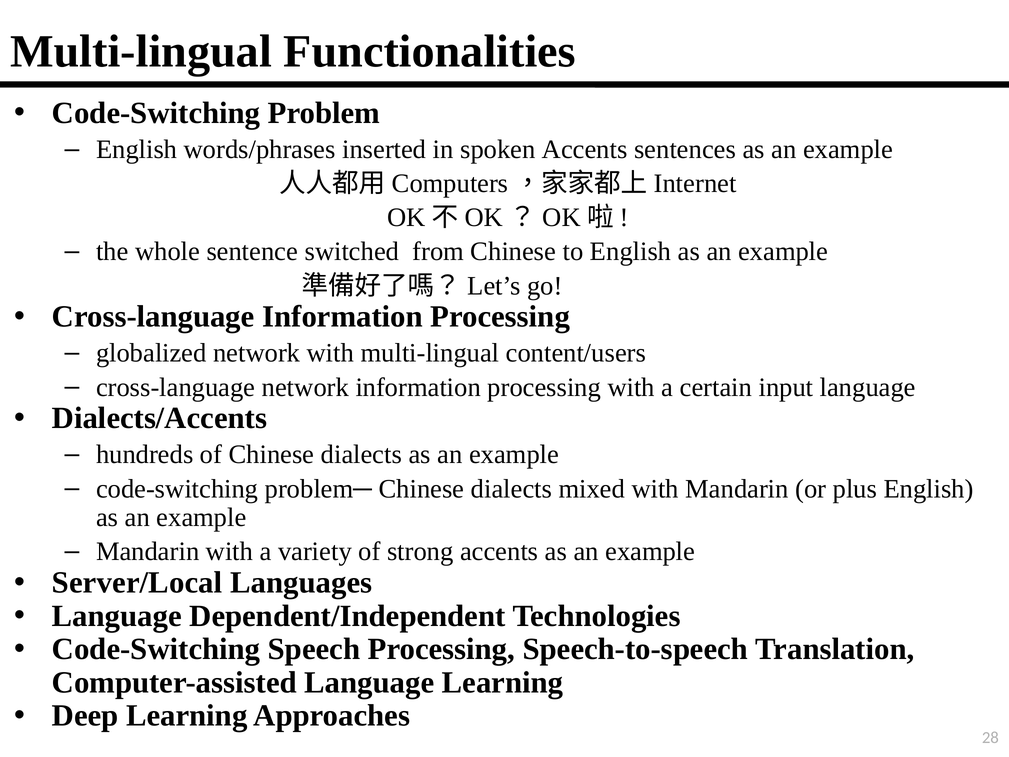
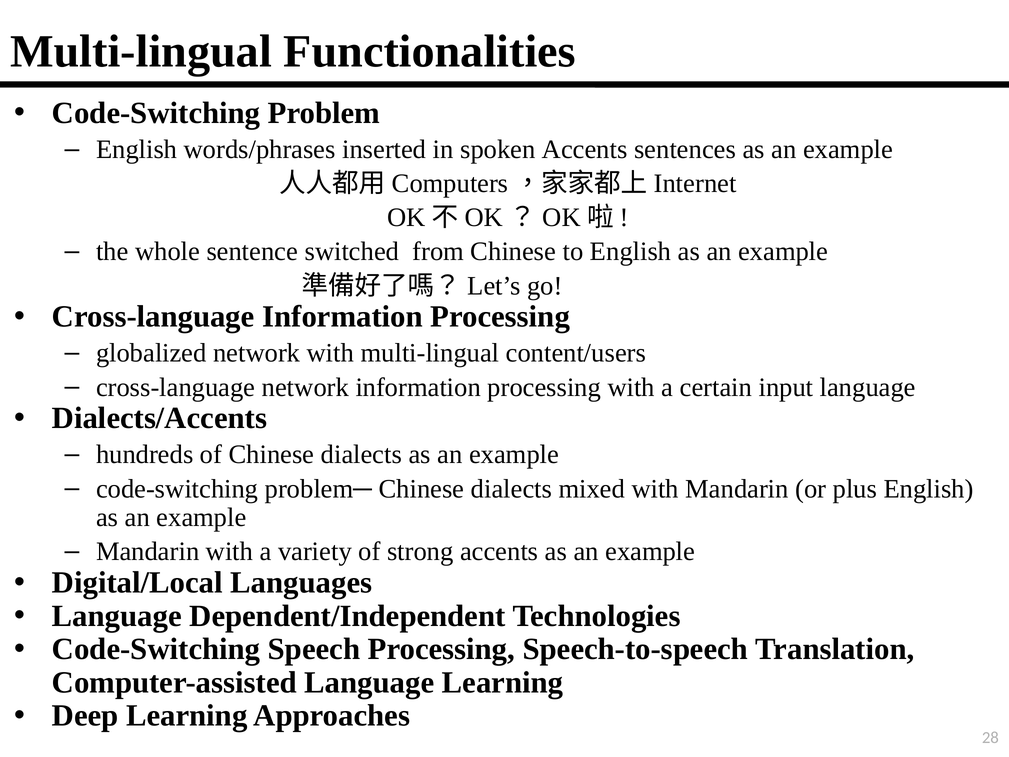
Server/Local: Server/Local -> Digital/Local (137, 582)
